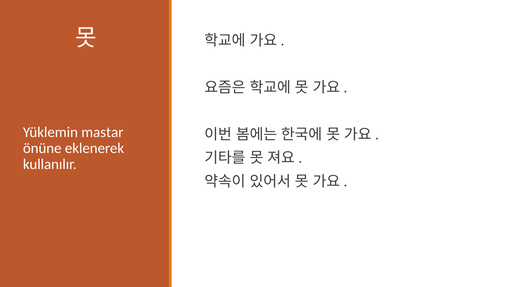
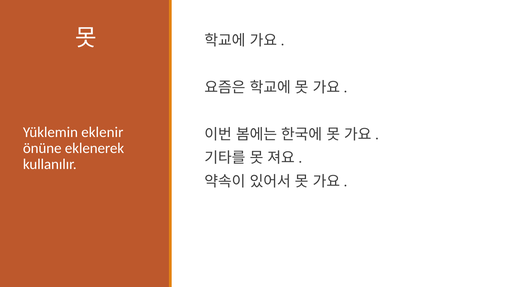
mastar: mastar -> eklenir (102, 132)
